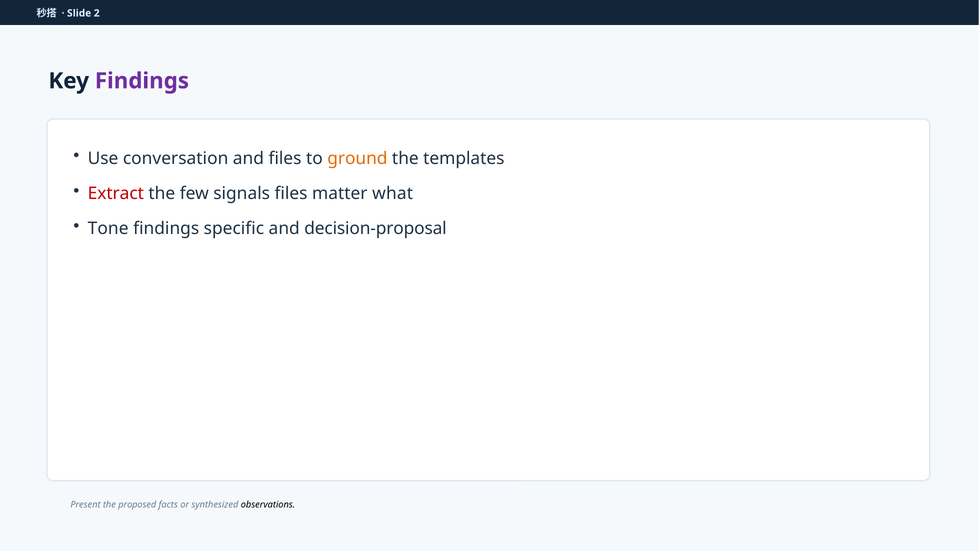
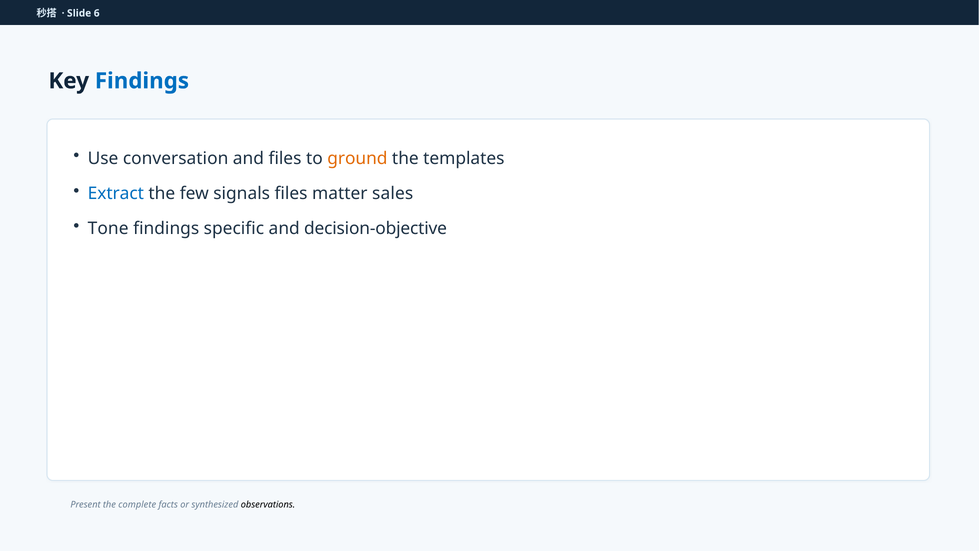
2: 2 -> 6 (97, 13)
Findings colour: purple -> blue (142, 81)
Extract colour: red -> blue (116, 194)
what: what -> sales (393, 194)
decision-proposal: decision-proposal -> decision-objective (376, 229)
proposed: proposed -> complete (137, 504)
